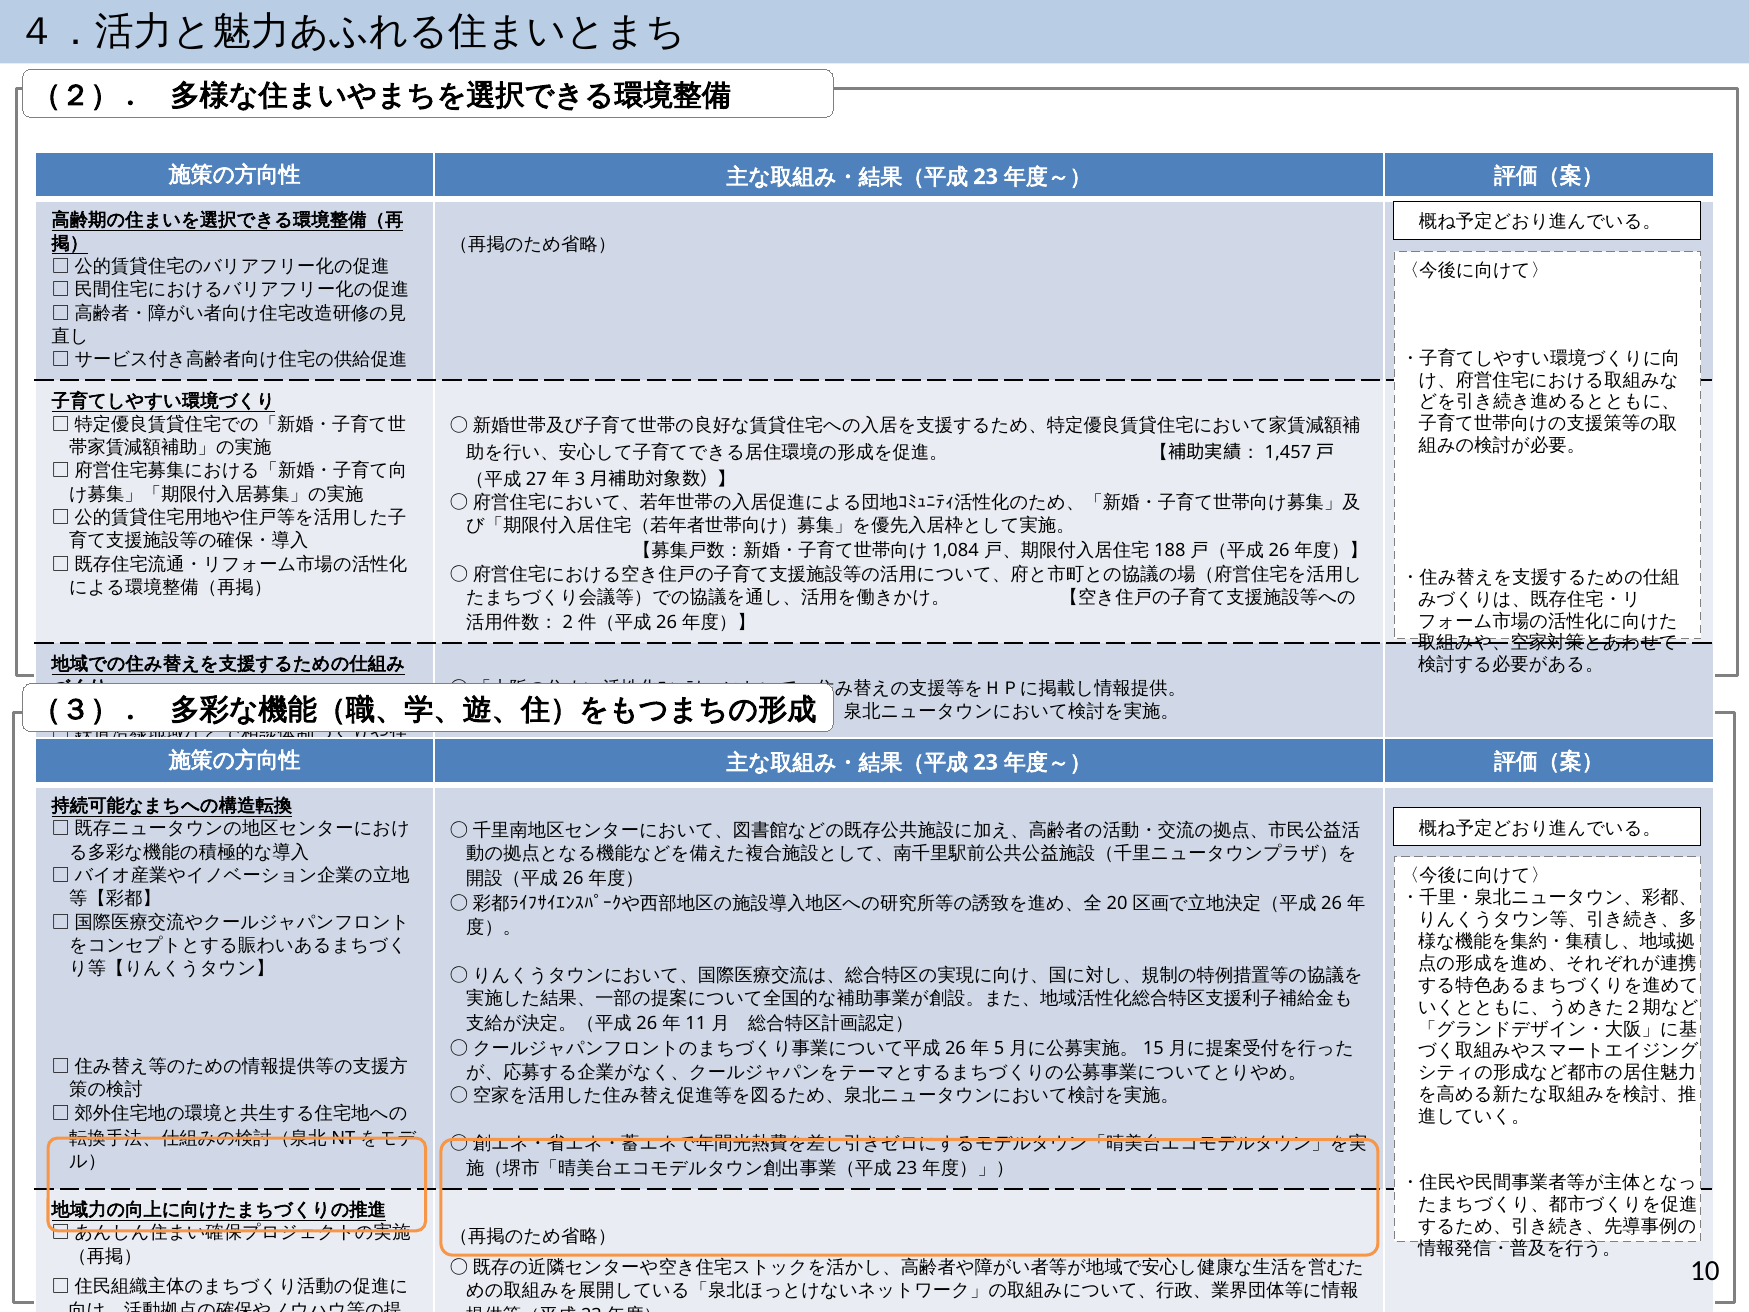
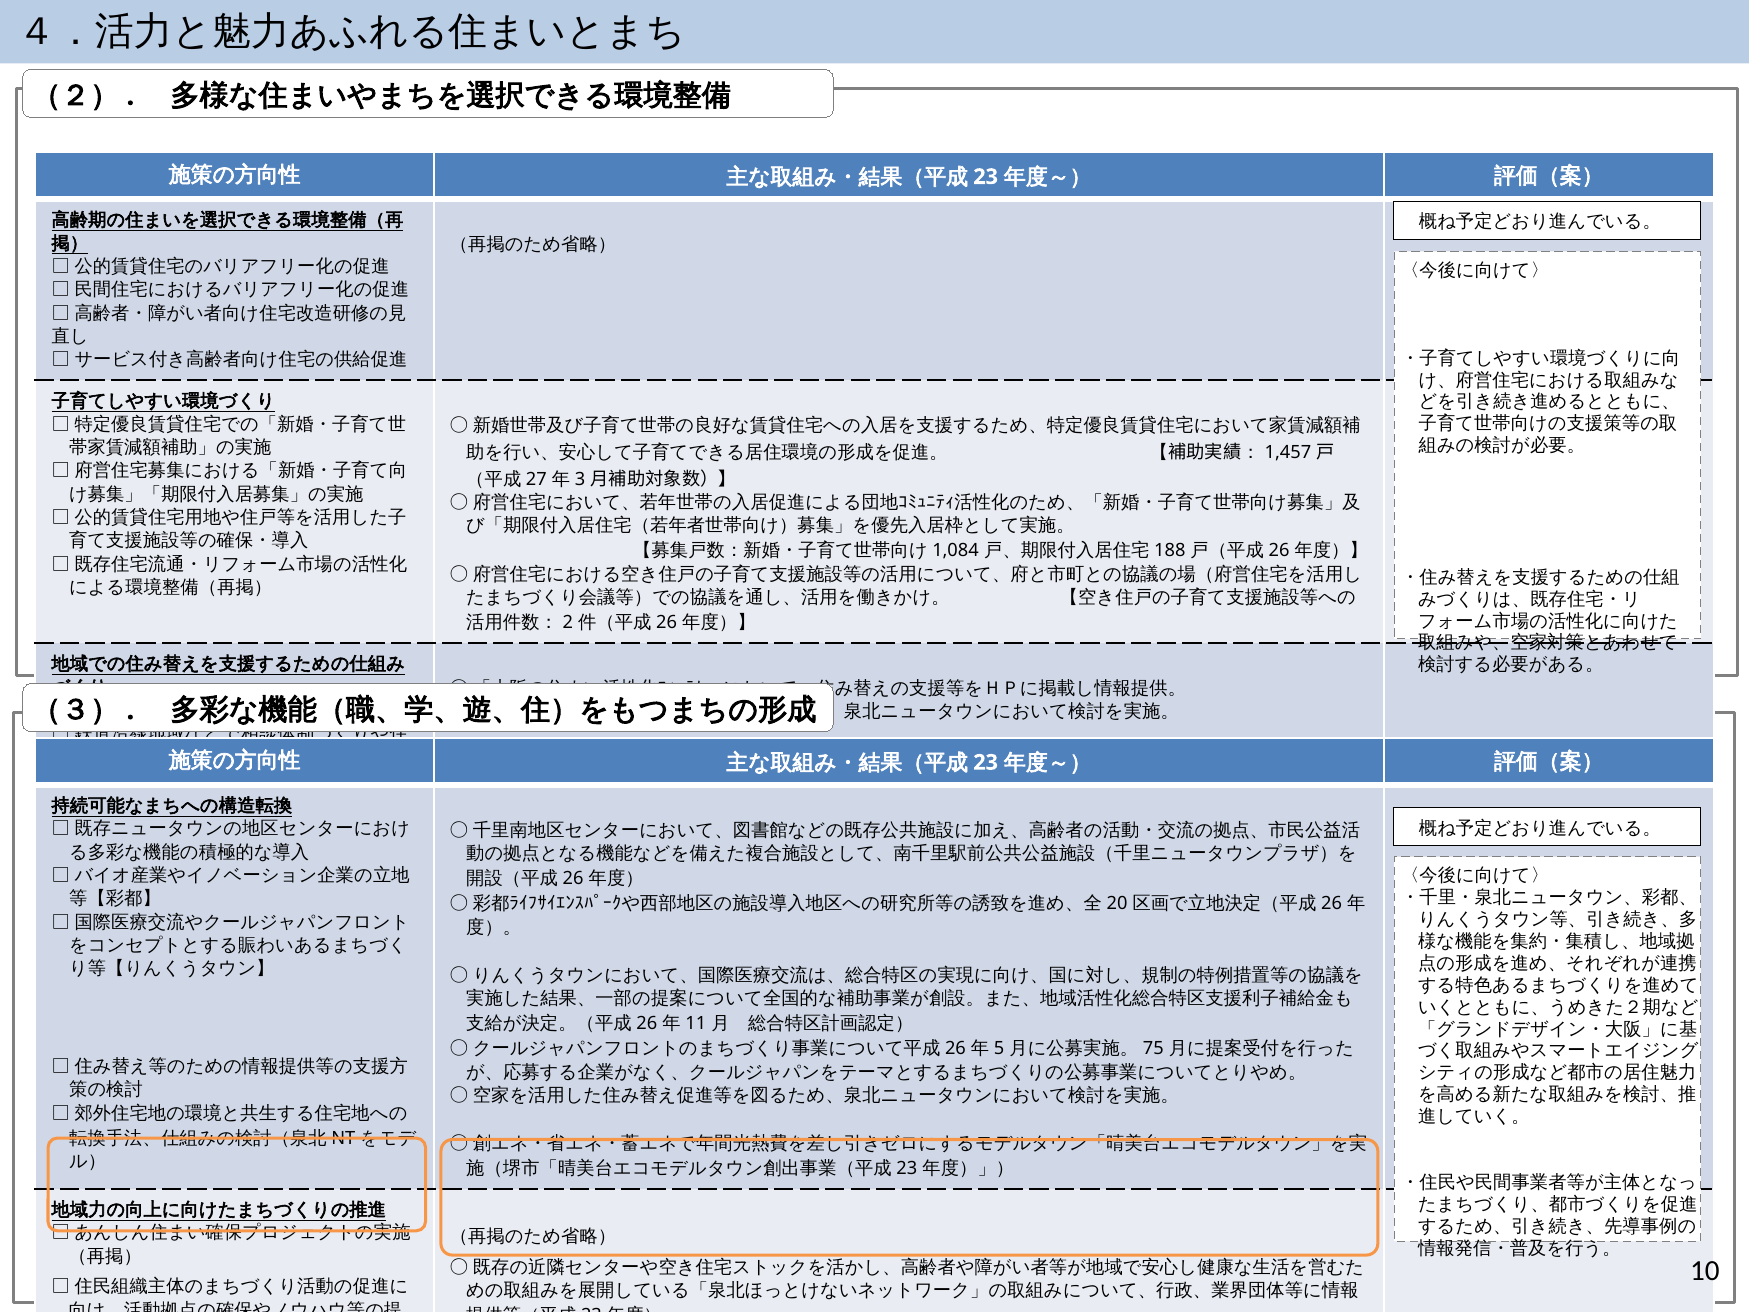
15: 15 -> 75 (1153, 1049)
